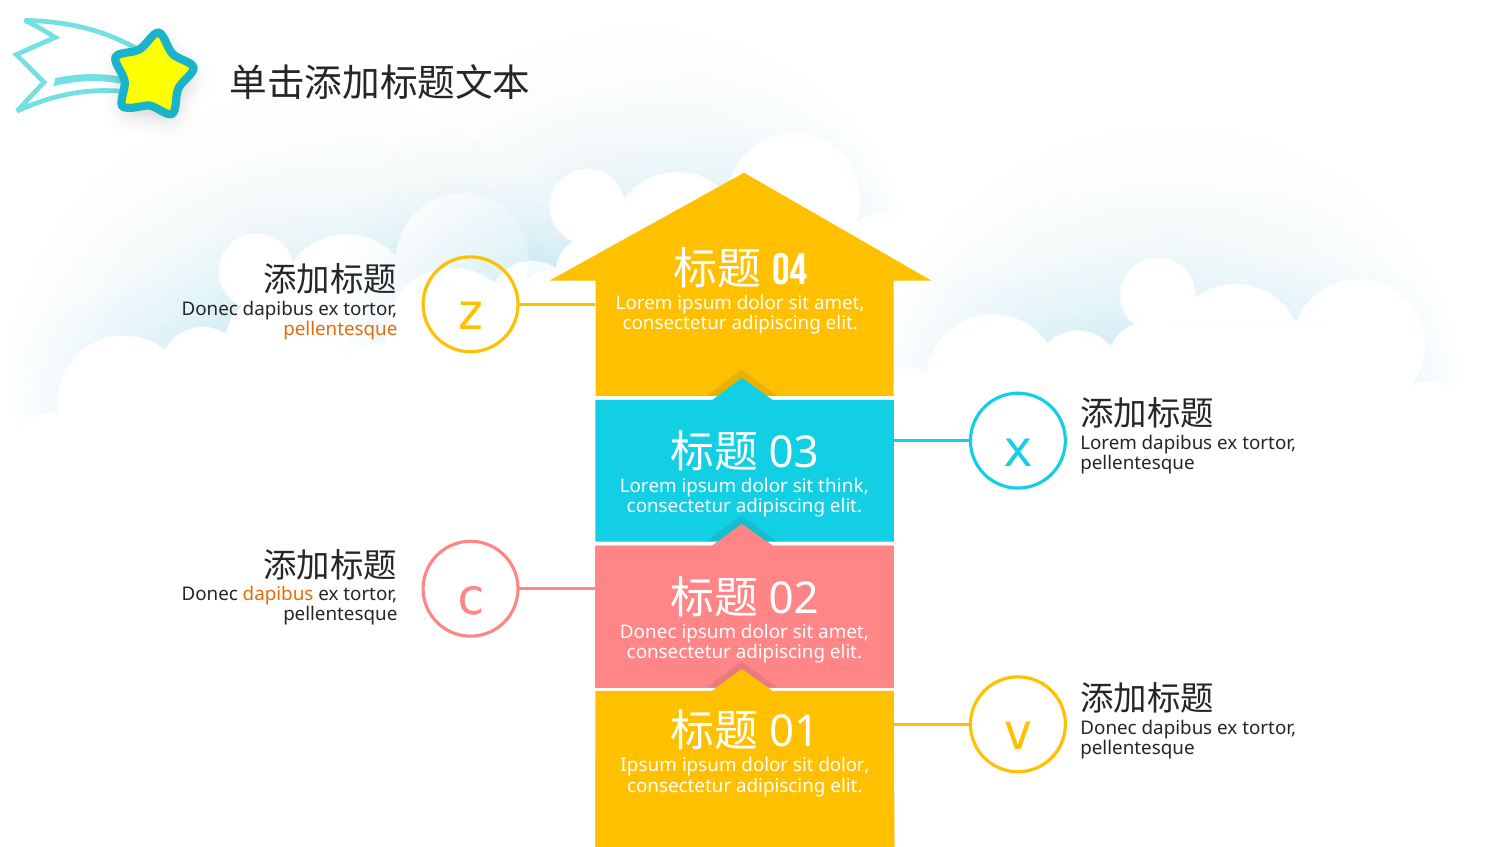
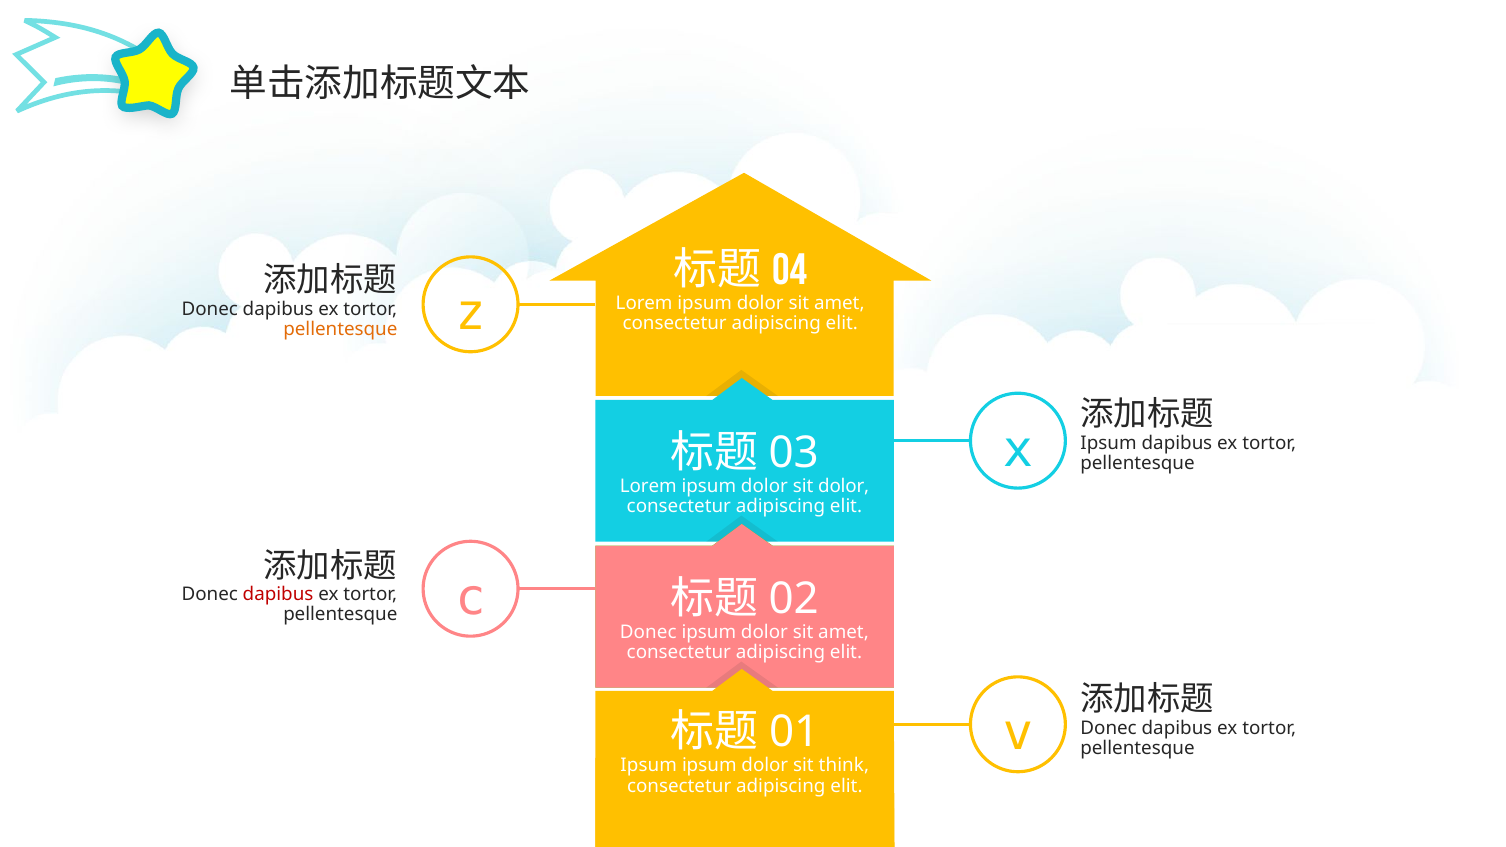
Lorem: Lorem -> Ipsum (1109, 443)
sit think: think -> dolor (844, 486)
dapibus colour: orange -> red (278, 594)
sit dolor: dolor -> think (844, 766)
